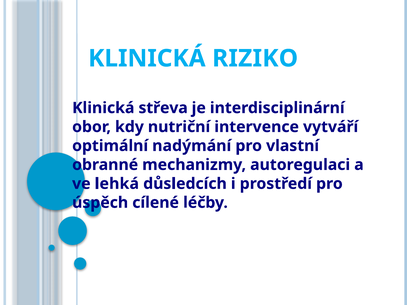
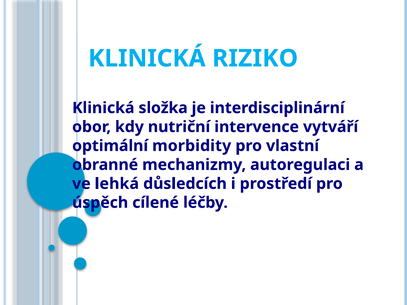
střeva: střeva -> složka (163, 108)
nadýmání: nadýmání -> morbidity (192, 146)
